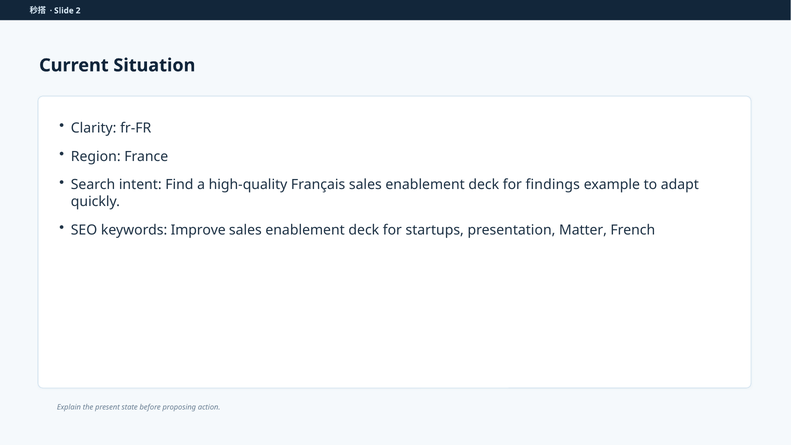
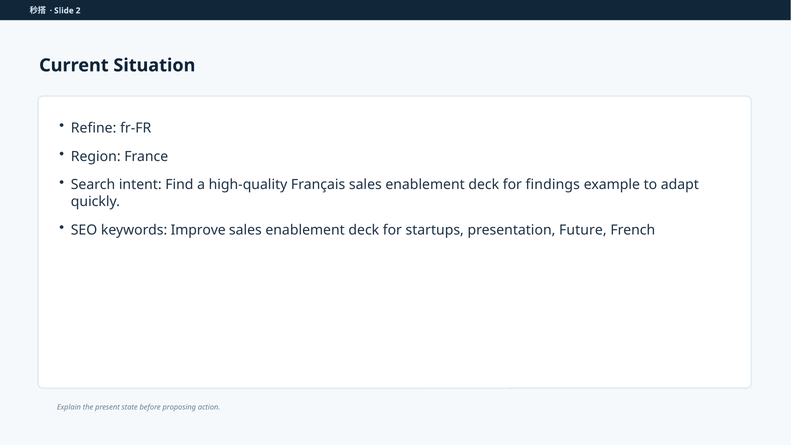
Clarity: Clarity -> Refine (94, 128)
Matter: Matter -> Future (583, 230)
